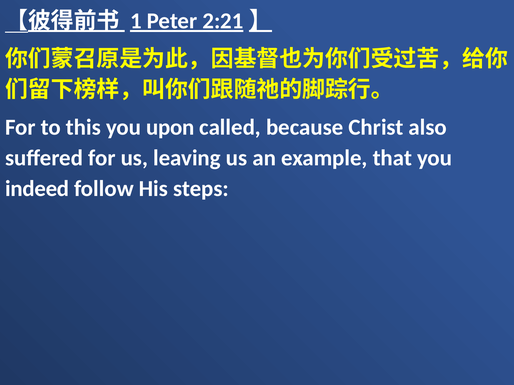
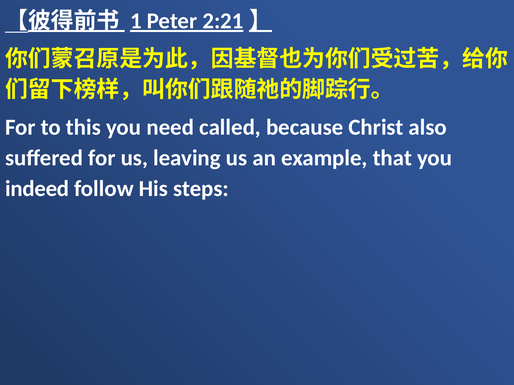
upon: upon -> need (170, 128)
